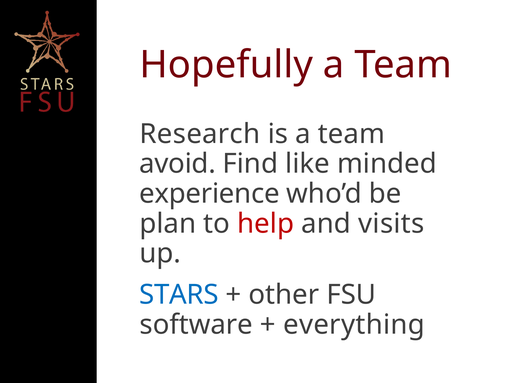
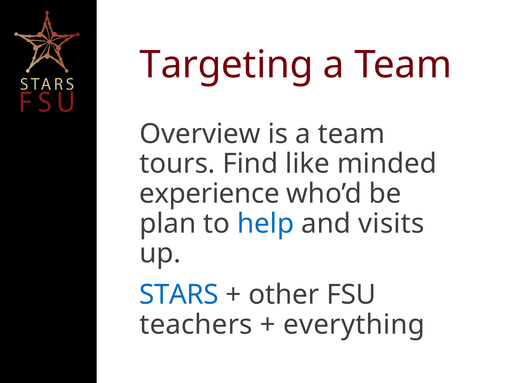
Hopefully: Hopefully -> Targeting (226, 65)
Research: Research -> Overview (200, 134)
avoid: avoid -> tours (177, 164)
help colour: red -> blue (266, 224)
software: software -> teachers (196, 325)
